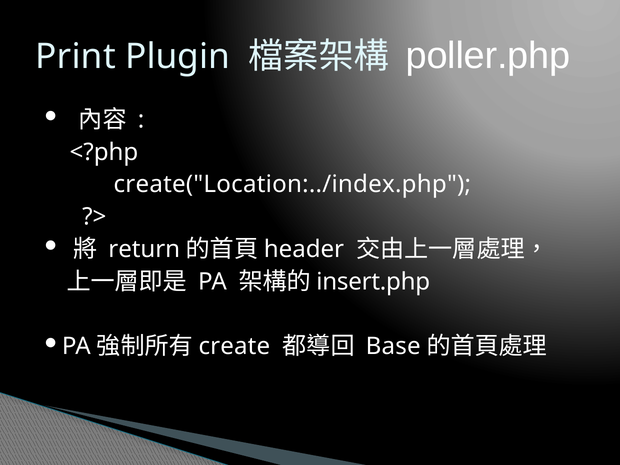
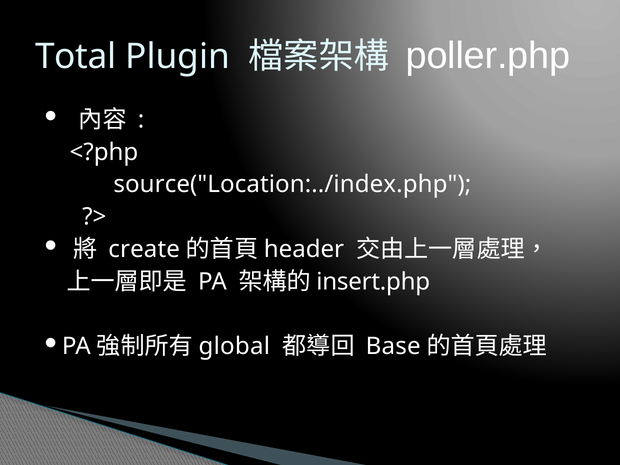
Print: Print -> Total (76, 57)
create("Location:../index.php: create("Location:../index.php -> source("Location:../index.php (292, 184)
return: return -> create (144, 249)
create: create -> global (234, 346)
